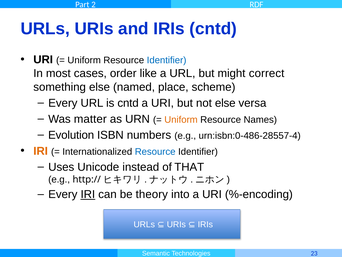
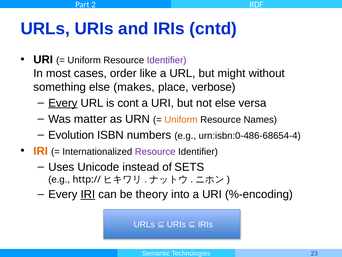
Identifier colour: blue -> purple (167, 60)
correct: correct -> without (267, 73)
named: named -> makes (134, 87)
scheme: scheme -> verbose (214, 87)
Every underline: none -> present (63, 103)
is cntd: cntd -> cont (128, 103)
urn:isbn:0-486-28557-4: urn:isbn:0-486-28557-4 -> urn:isbn:0-486-68654-4 (250, 135)
Resource colour: blue -> purple (155, 151)
THAT: THAT -> SETS (189, 167)
